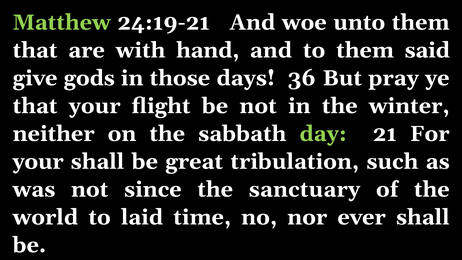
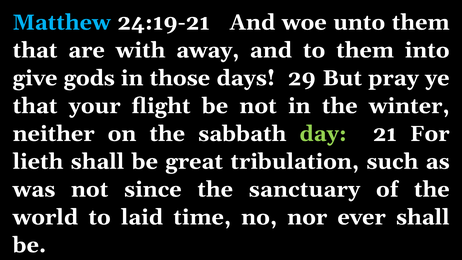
Matthew colour: light green -> light blue (62, 22)
hand: hand -> away (208, 50)
said: said -> into (427, 50)
36: 36 -> 29 (302, 78)
your: your -> lieth (38, 162)
